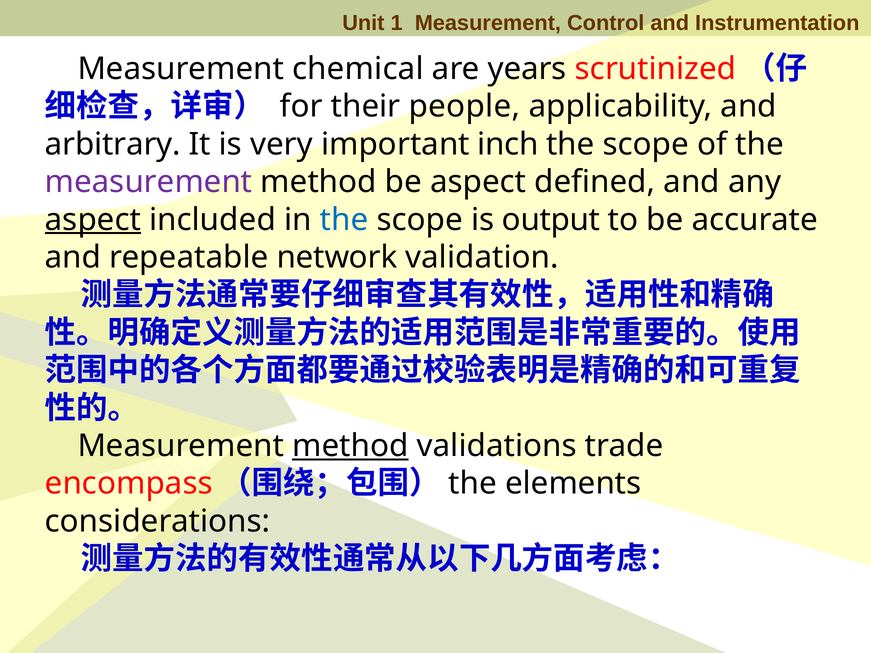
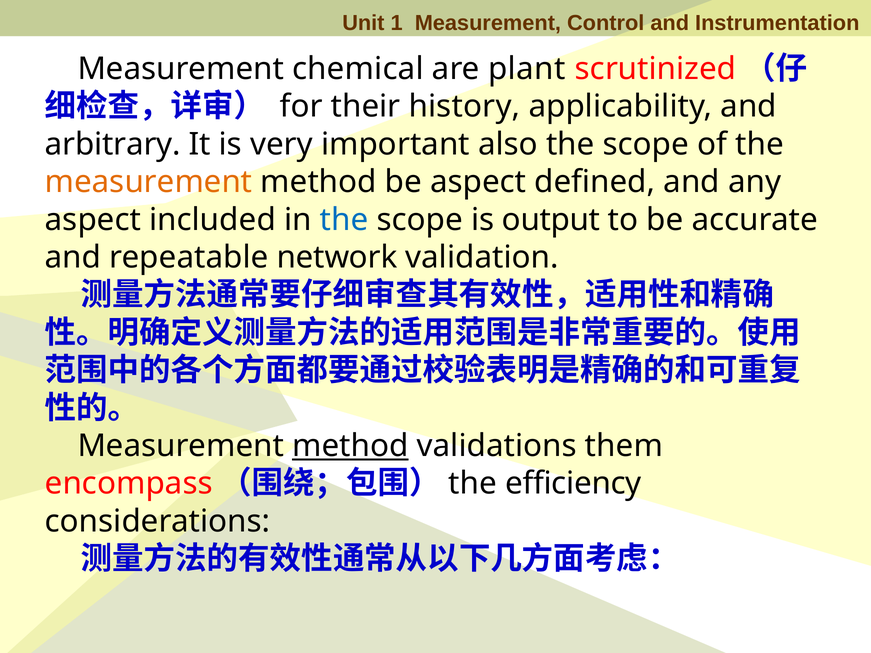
years: years -> plant (527, 69)
people: people -> history (464, 107)
inch: inch -> also (508, 144)
measurement colour: purple -> orange (149, 182)
aspect underline: present -> none (93, 220)
trade: trade -> them (624, 446)
elements: elements -> efficiency (573, 484)
